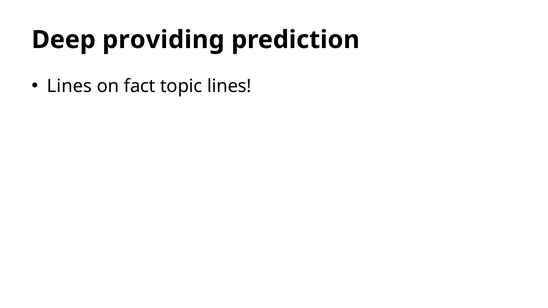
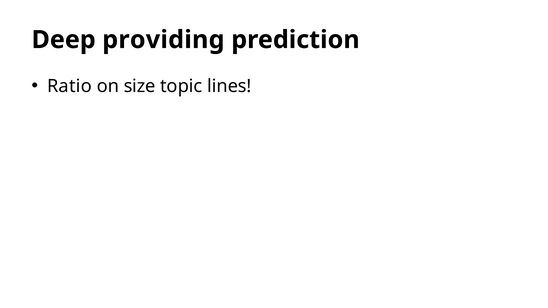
Lines: Lines -> Ratio (69, 86)
fact: fact -> size (140, 86)
